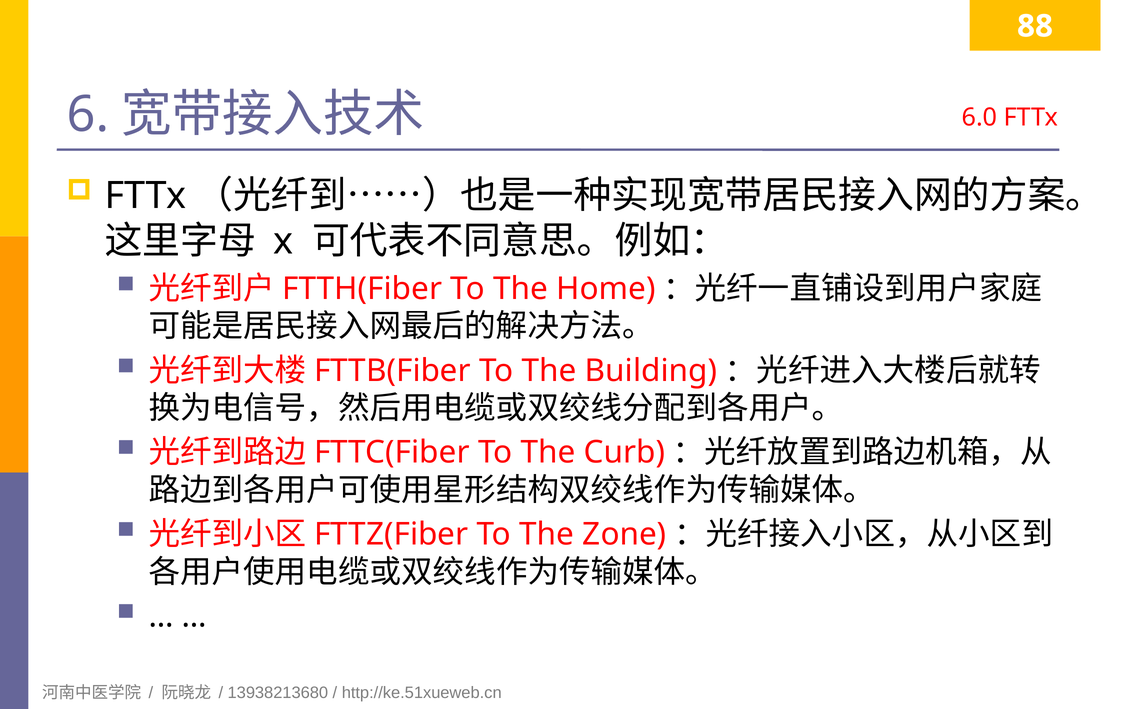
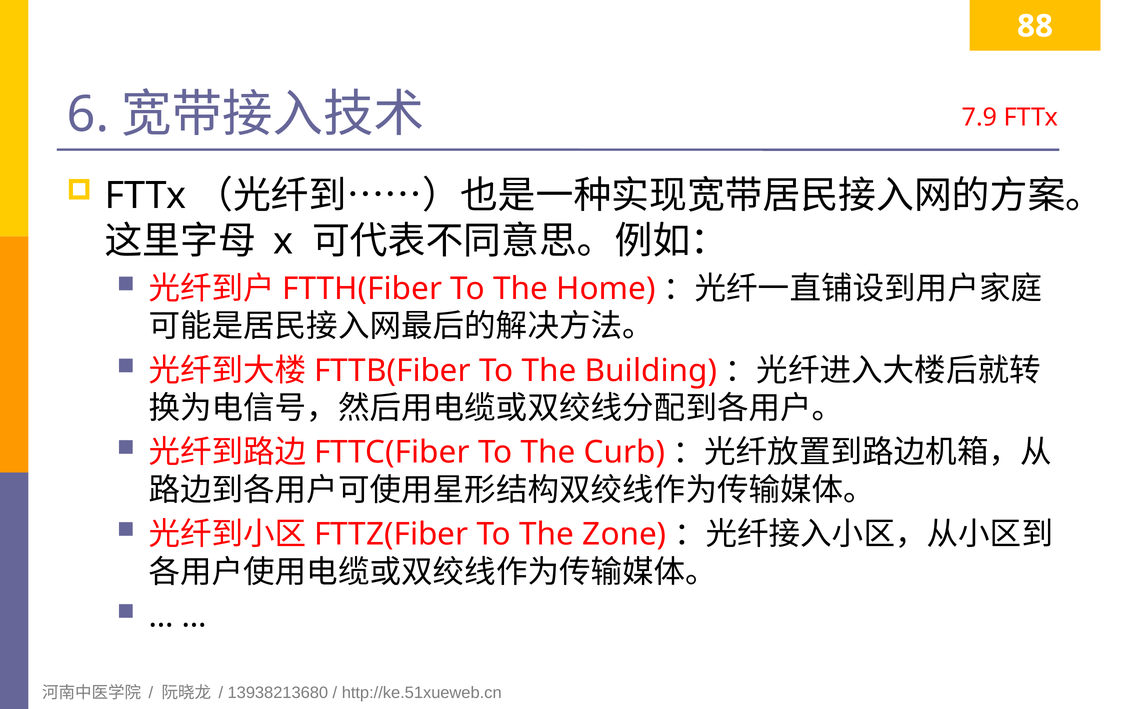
6.0: 6.0 -> 7.9 (979, 118)
